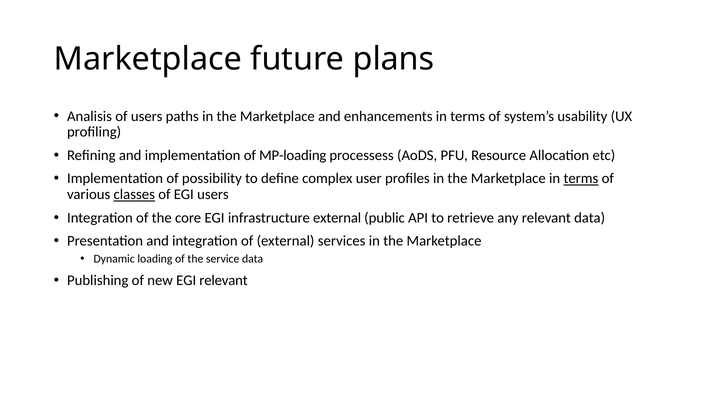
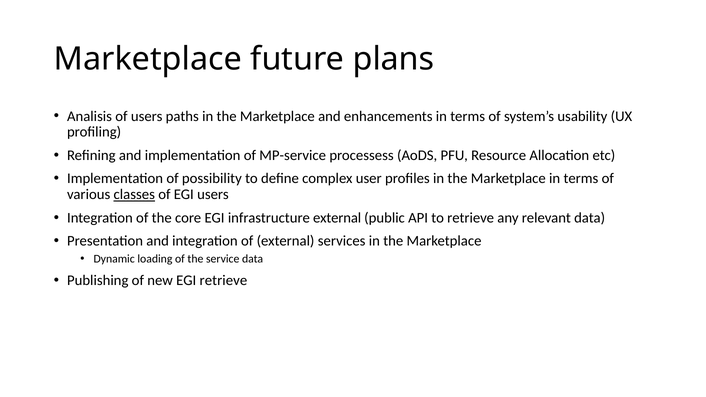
MP-loading: MP-loading -> MP-service (293, 155)
terms underline: present -> none (581, 179)
EGI relevant: relevant -> retrieve (223, 281)
